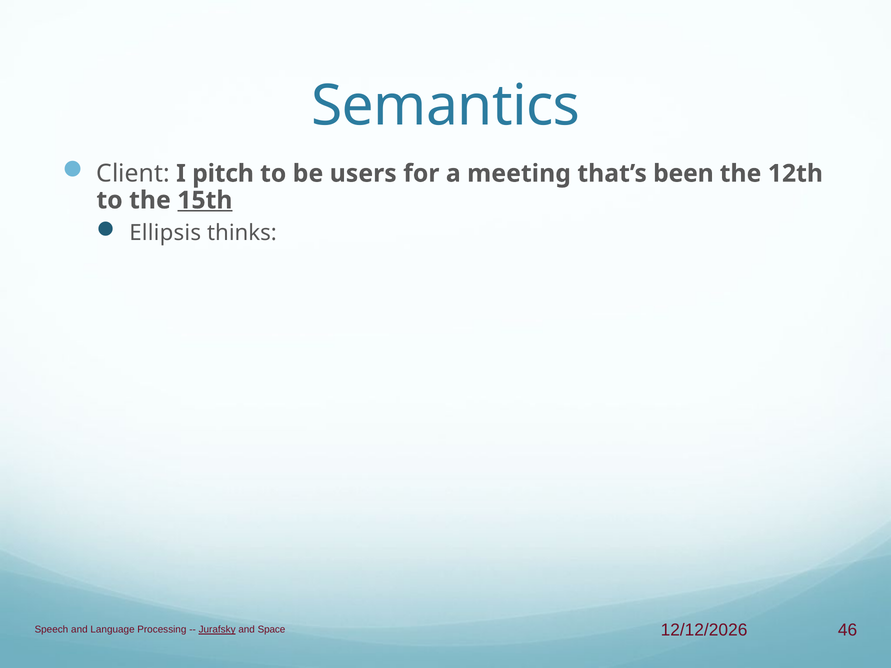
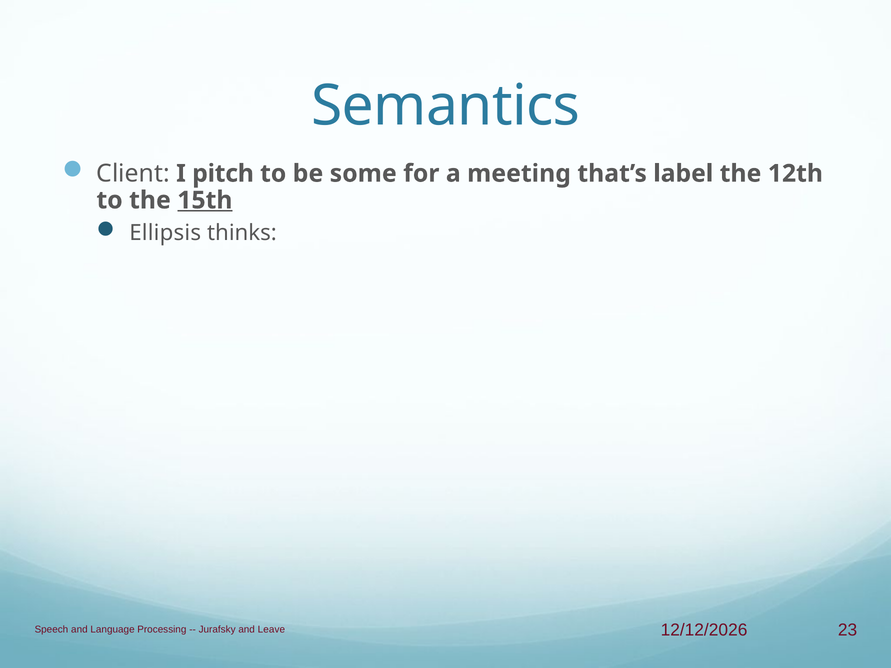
users: users -> some (363, 174)
been: been -> label (683, 174)
46: 46 -> 23 (848, 630)
Jurafsky underline: present -> none (217, 630)
Space: Space -> Leave (271, 630)
